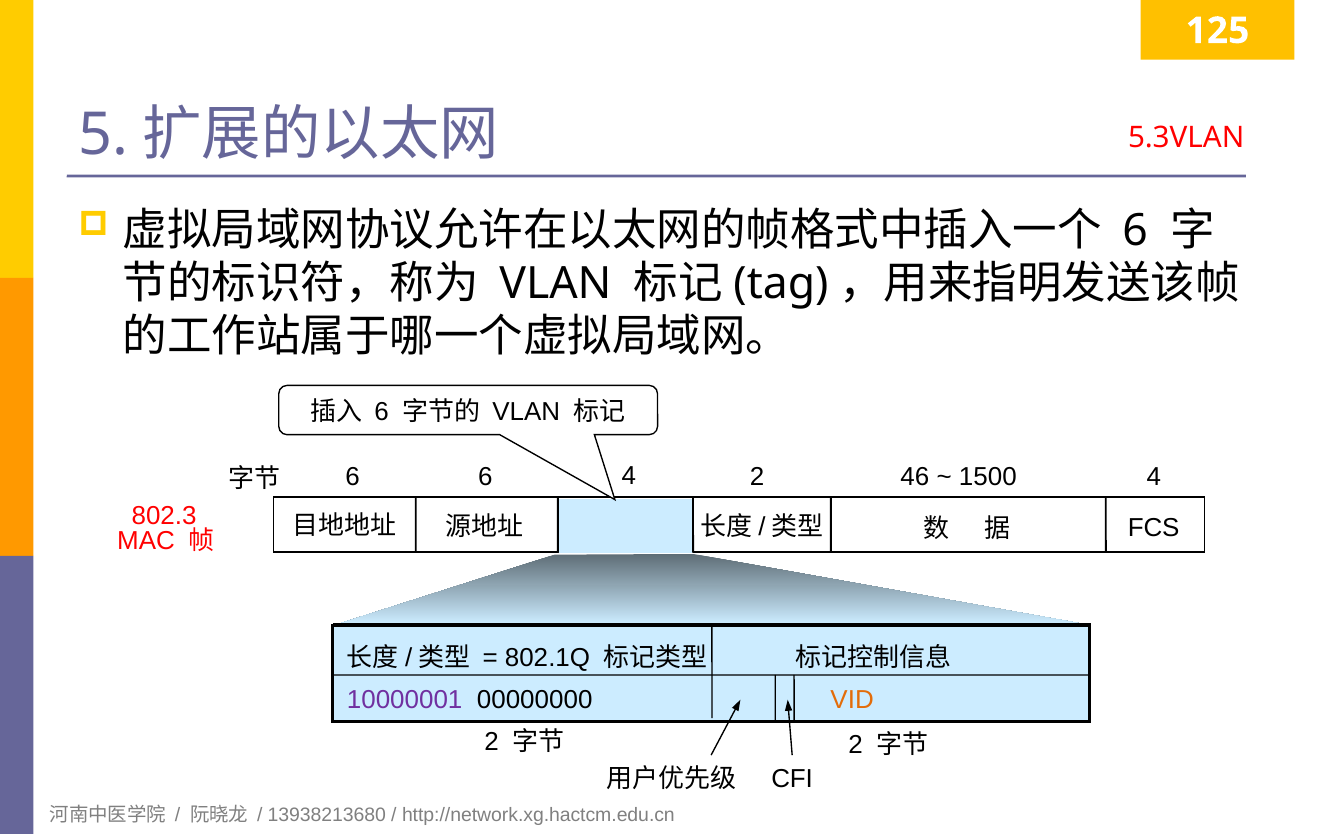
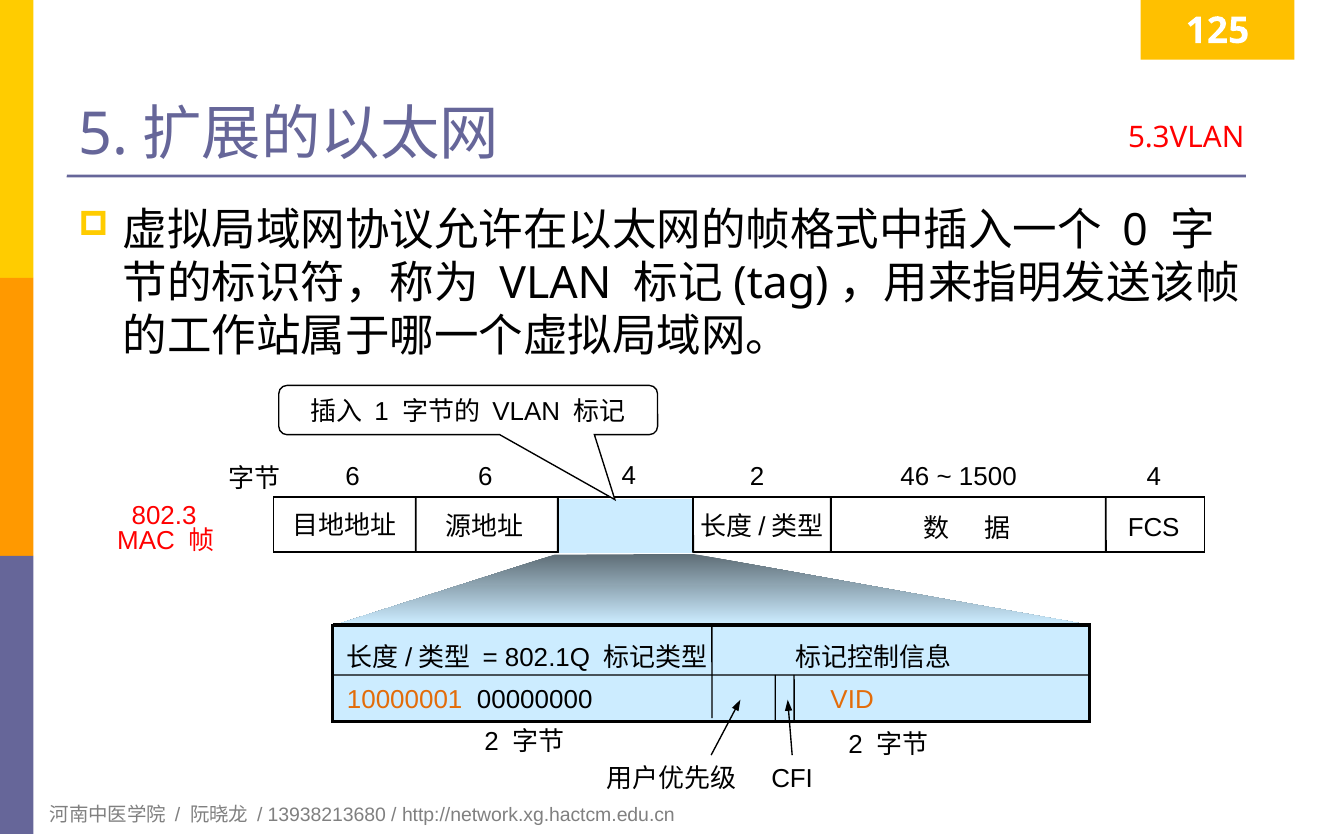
6: 6 -> 0 (1135, 230)
6: 6 -> 1 (382, 412)
10000001 colour: purple -> orange (405, 701)
